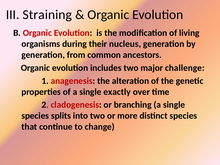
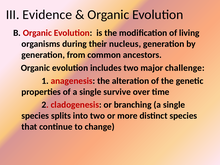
Straining: Straining -> Evidence (47, 15)
exactly: exactly -> survive (117, 92)
